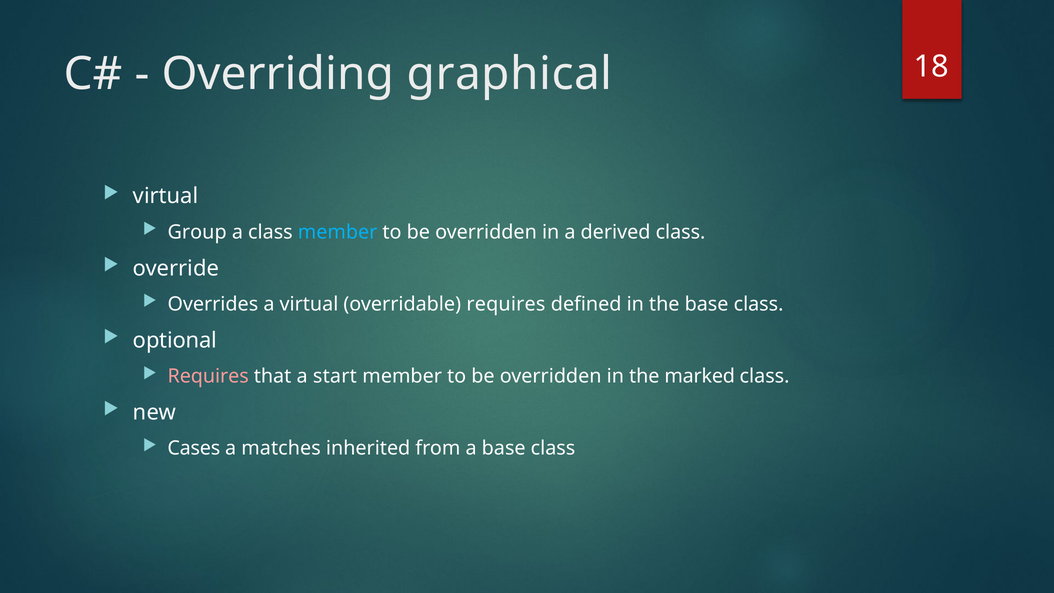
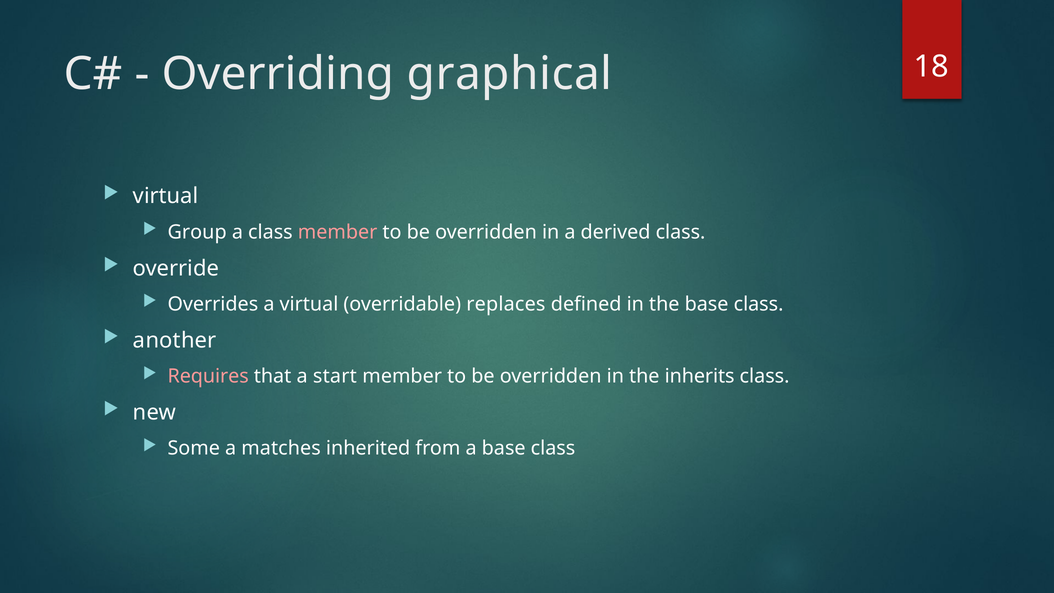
member colour: light blue -> pink (338, 232)
overridable requires: requires -> replaces (506, 304)
optional: optional -> another (175, 340)
marked: marked -> inherits (700, 376)
Cases: Cases -> Some (194, 448)
